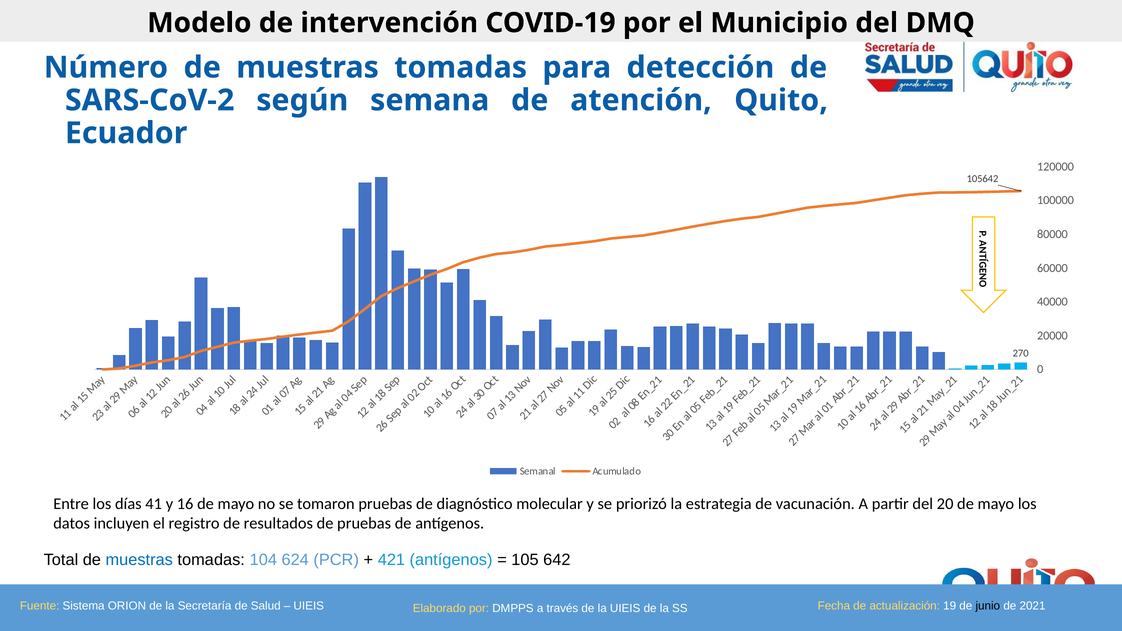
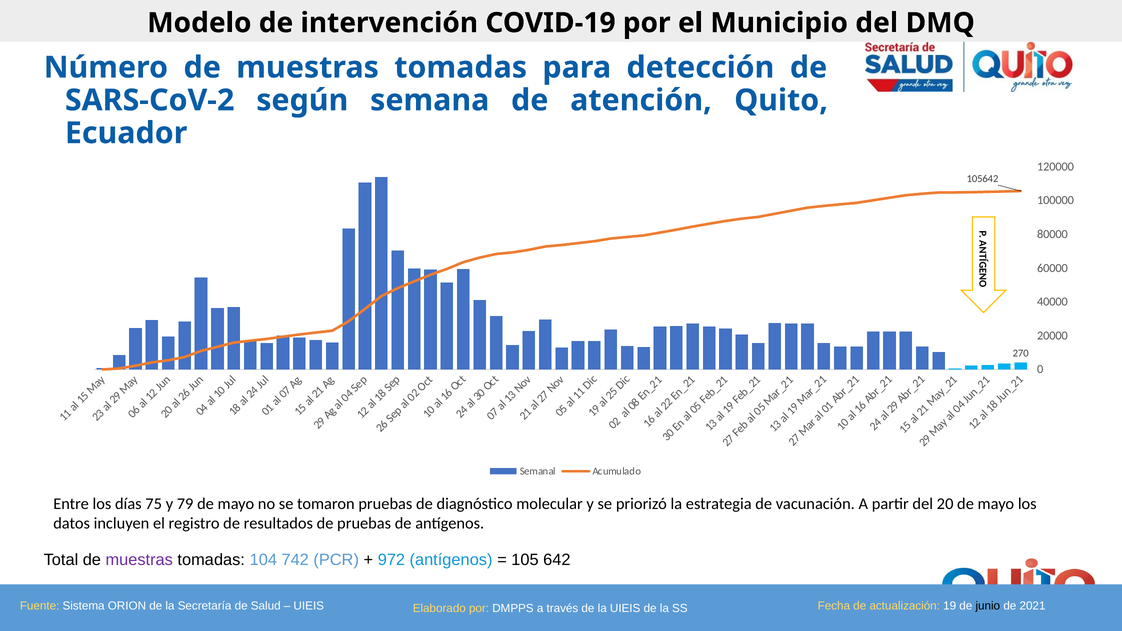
41: 41 -> 75 (154, 504)
16: 16 -> 79 (185, 504)
muestras colour: blue -> purple (139, 560)
624: 624 -> 742 (295, 560)
421: 421 -> 972 (391, 560)
